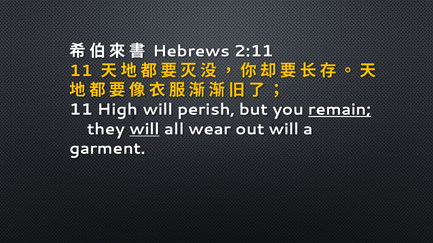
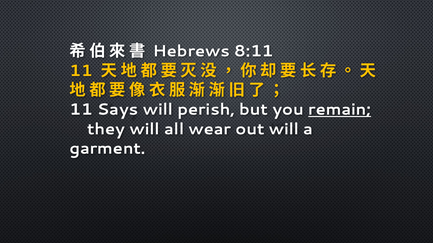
2:11: 2:11 -> 8:11 (254, 51)
High: High -> Says (118, 110)
will underline: present -> none (145, 129)
